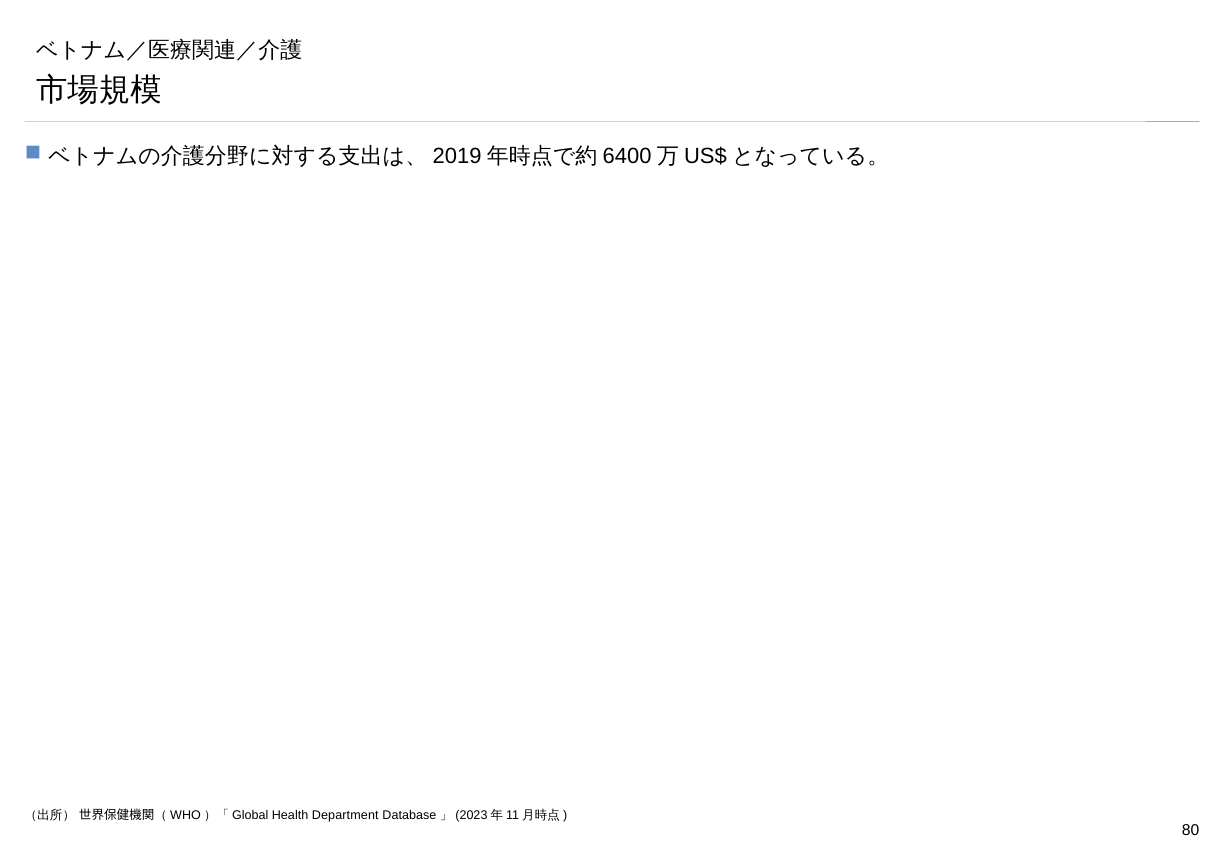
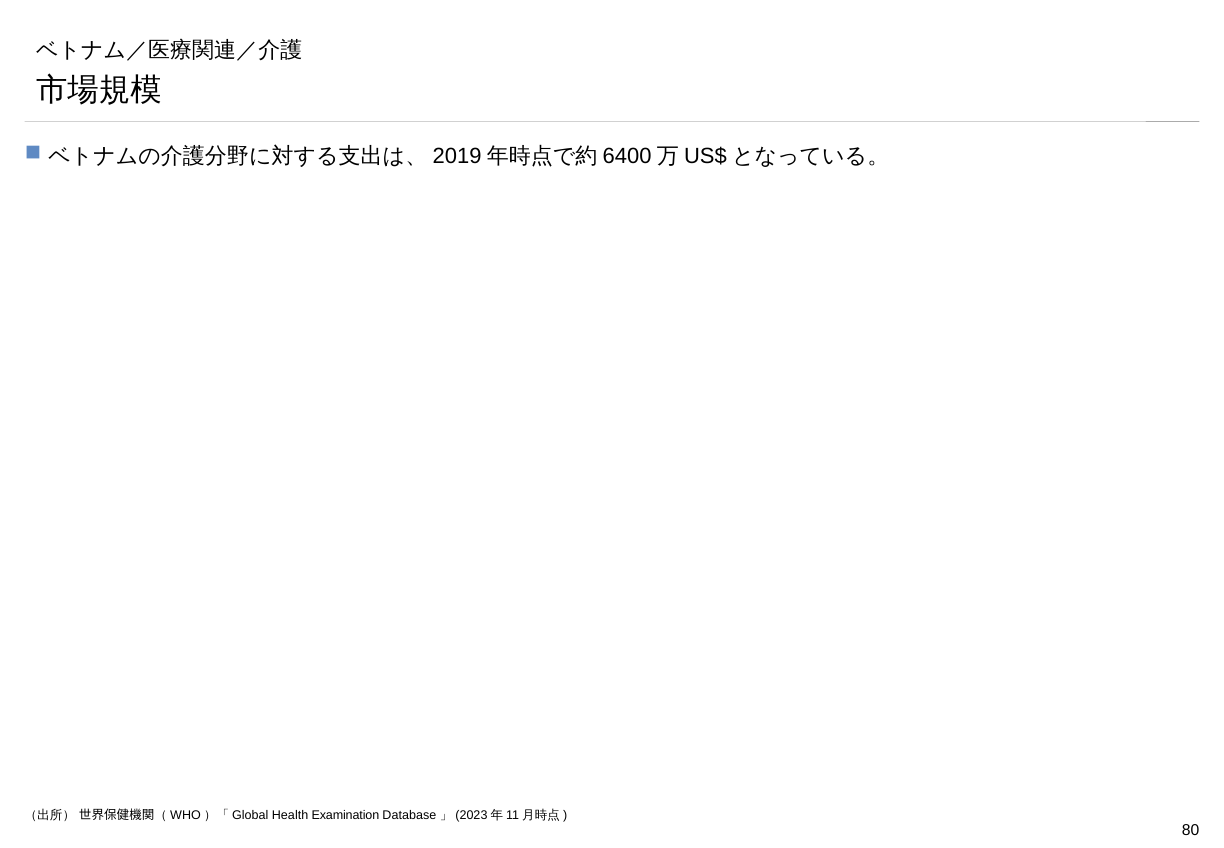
Department: Department -> Examination (345, 815)
